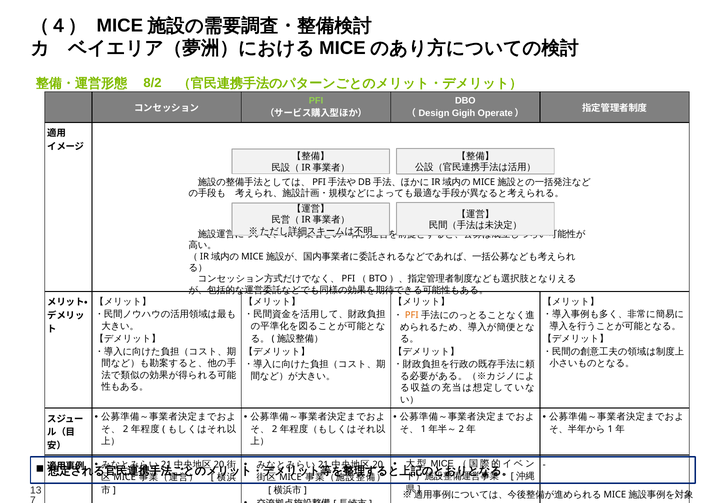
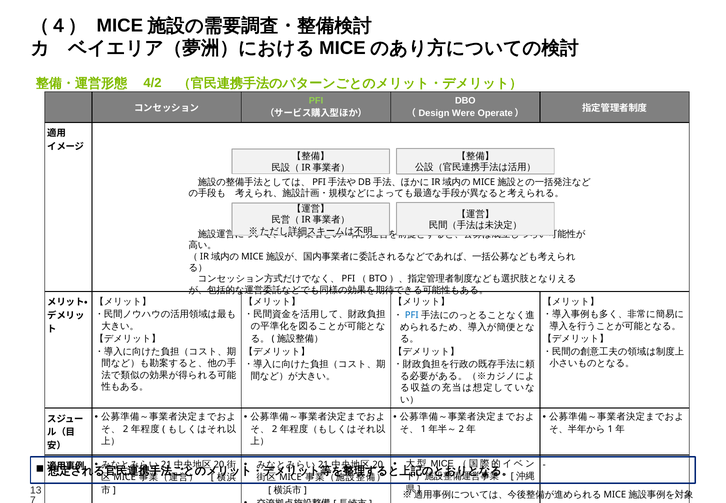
8/2: 8/2 -> 4/2 (152, 83)
Gigih: Gigih -> Were (463, 113)
PFI colour: orange -> blue (412, 315)
